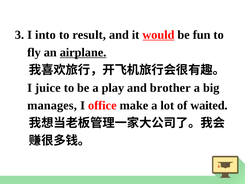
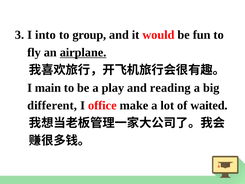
result: result -> group (89, 35)
would underline: present -> none (158, 35)
juice: juice -> main (48, 88)
brother: brother -> reading (170, 88)
manages: manages -> different (52, 105)
